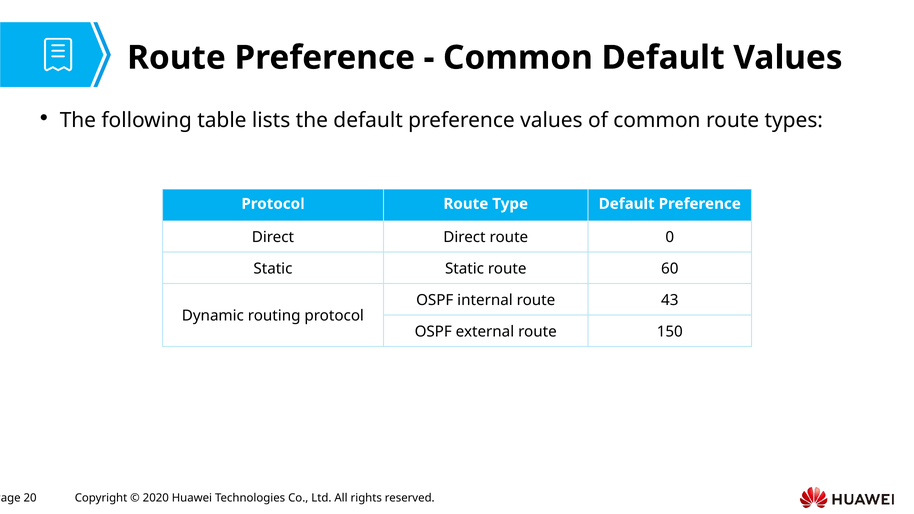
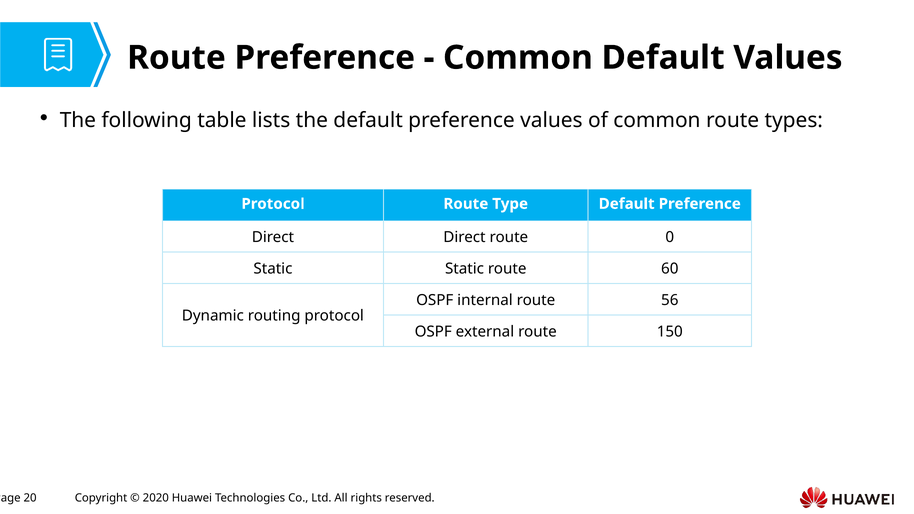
43: 43 -> 56 (670, 300)
